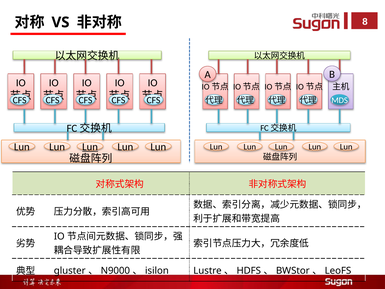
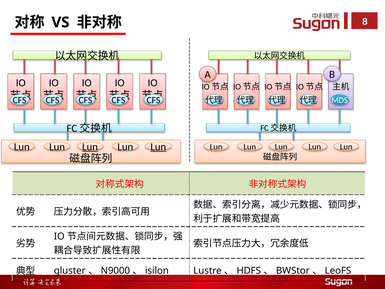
Lun underline: none -> present (158, 147)
